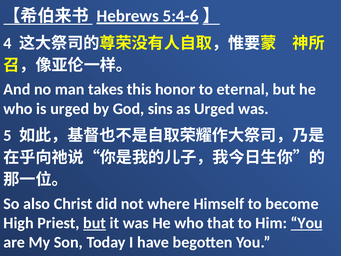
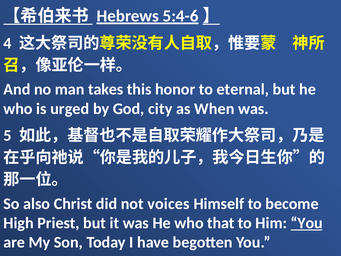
sins: sins -> city (160, 109)
as Urged: Urged -> When (214, 109)
where: where -> voices (169, 203)
but underline: present -> none (95, 223)
